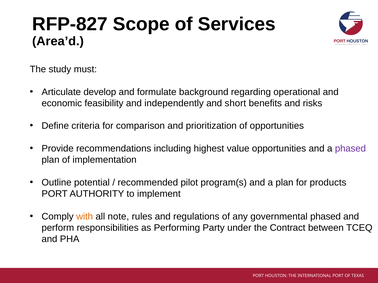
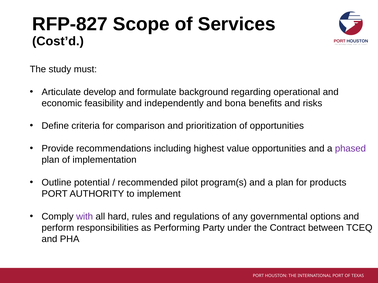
Area’d: Area’d -> Cost’d (58, 41)
short: short -> bona (235, 103)
with colour: orange -> purple (85, 217)
note: note -> hard (118, 217)
governmental phased: phased -> options (325, 217)
